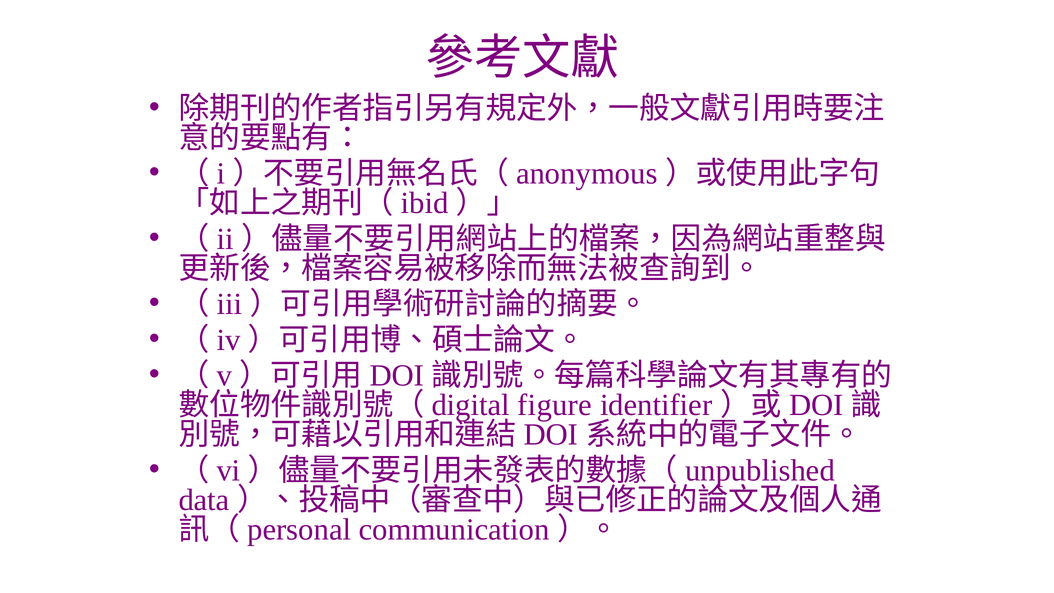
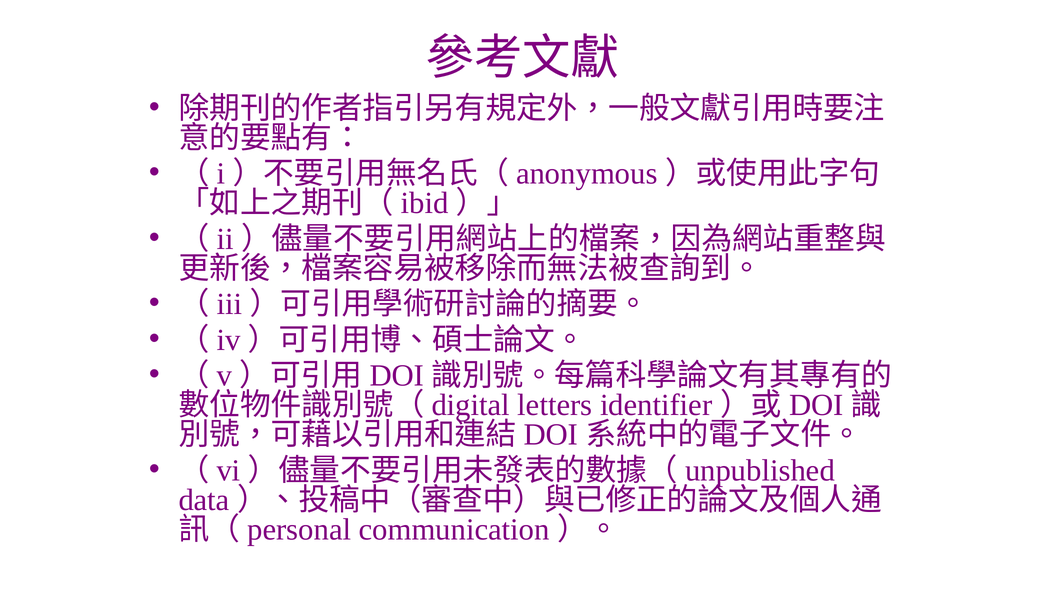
figure: figure -> letters (555, 405)
